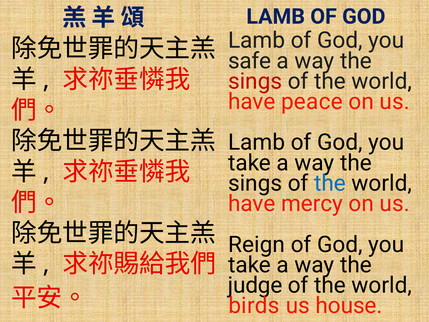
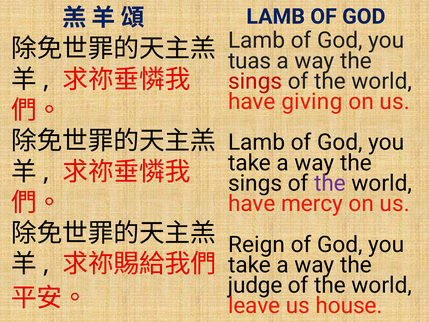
safe: safe -> tuas (250, 61)
peace: peace -> giving (312, 102)
the colour: blue -> purple (330, 183)
birds: birds -> leave (254, 305)
